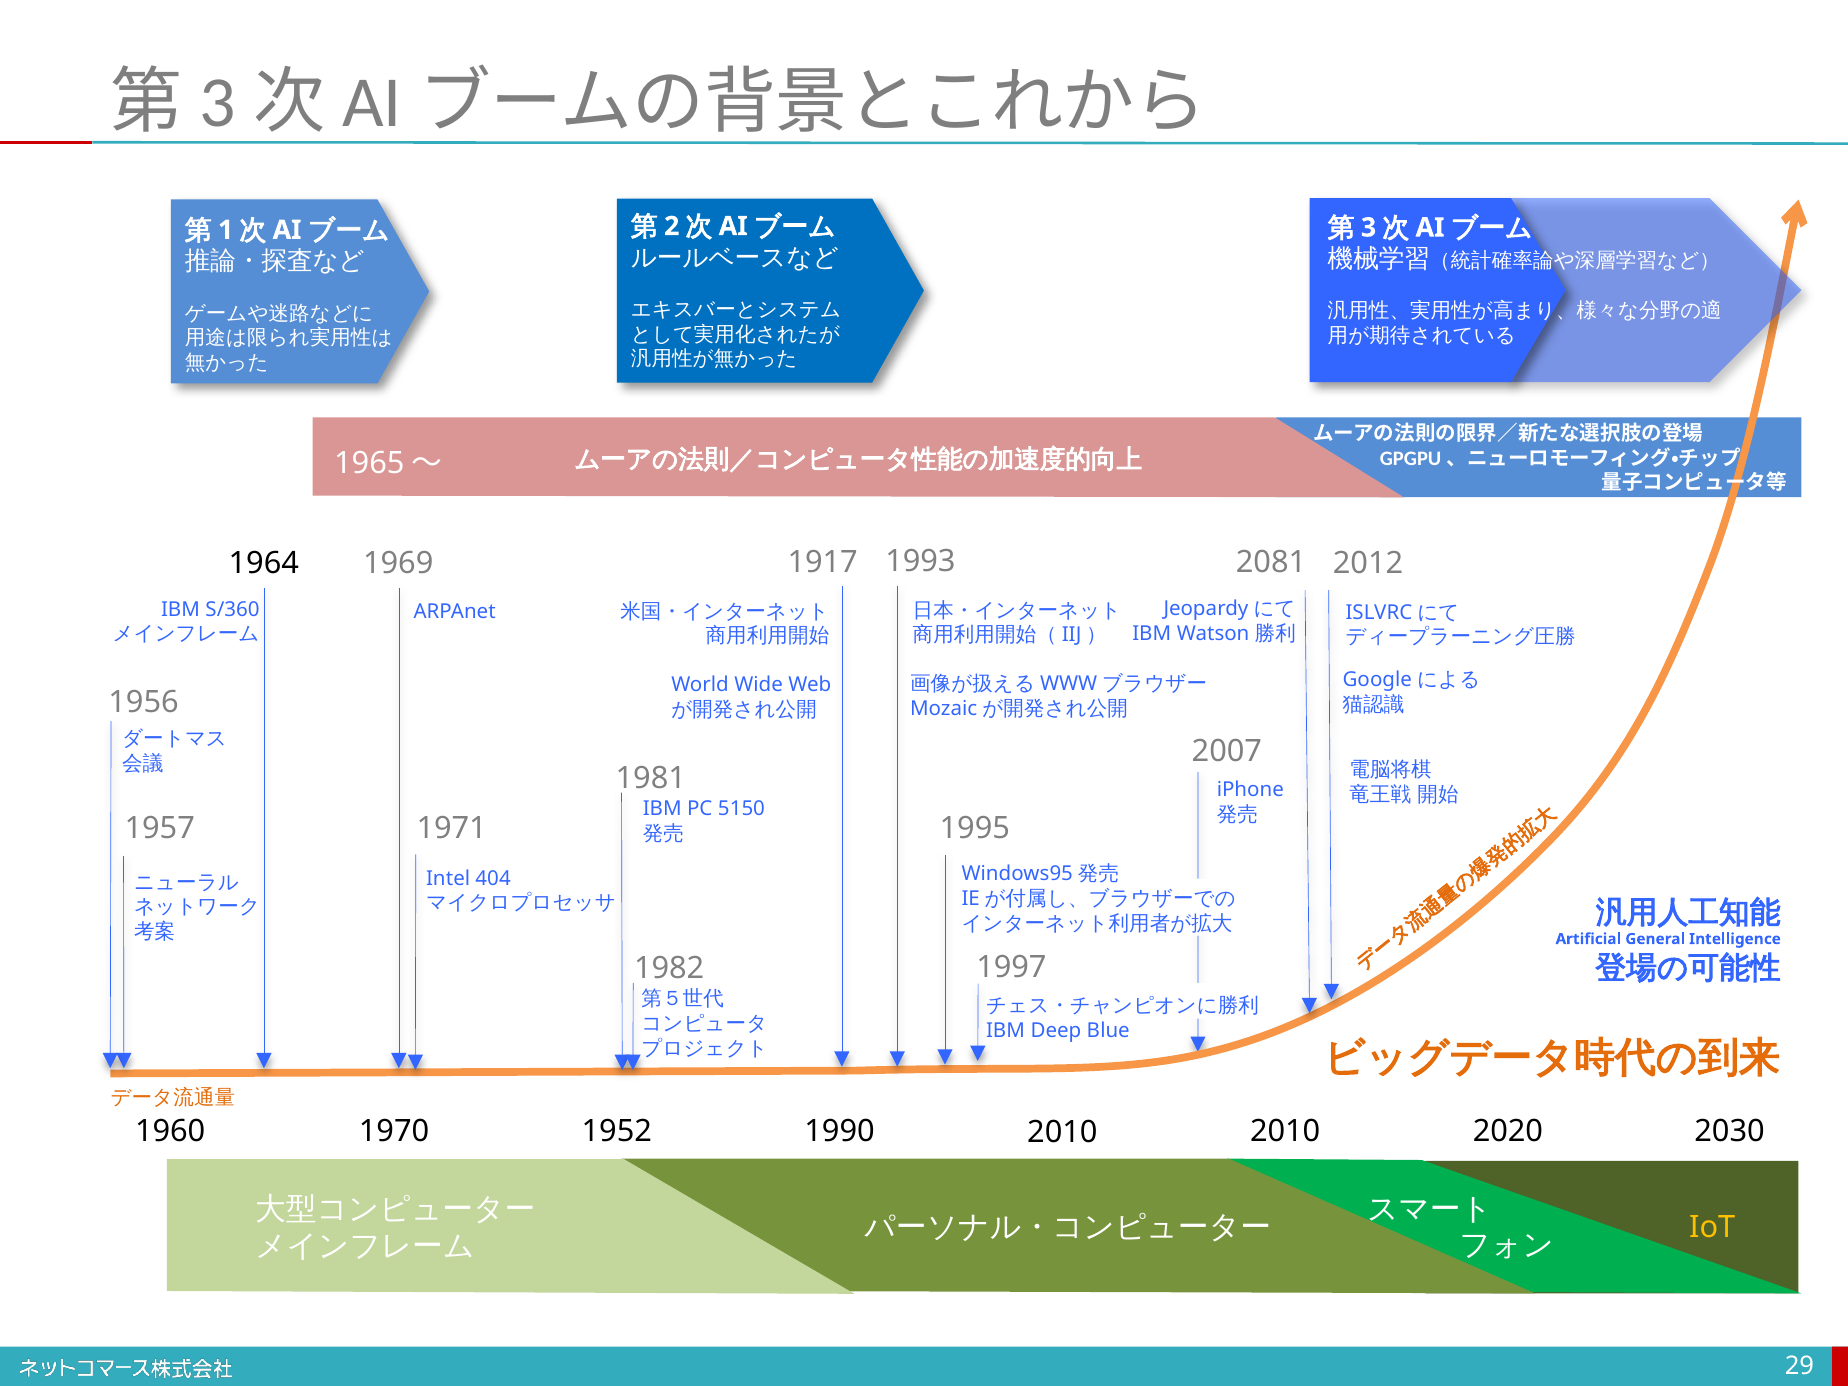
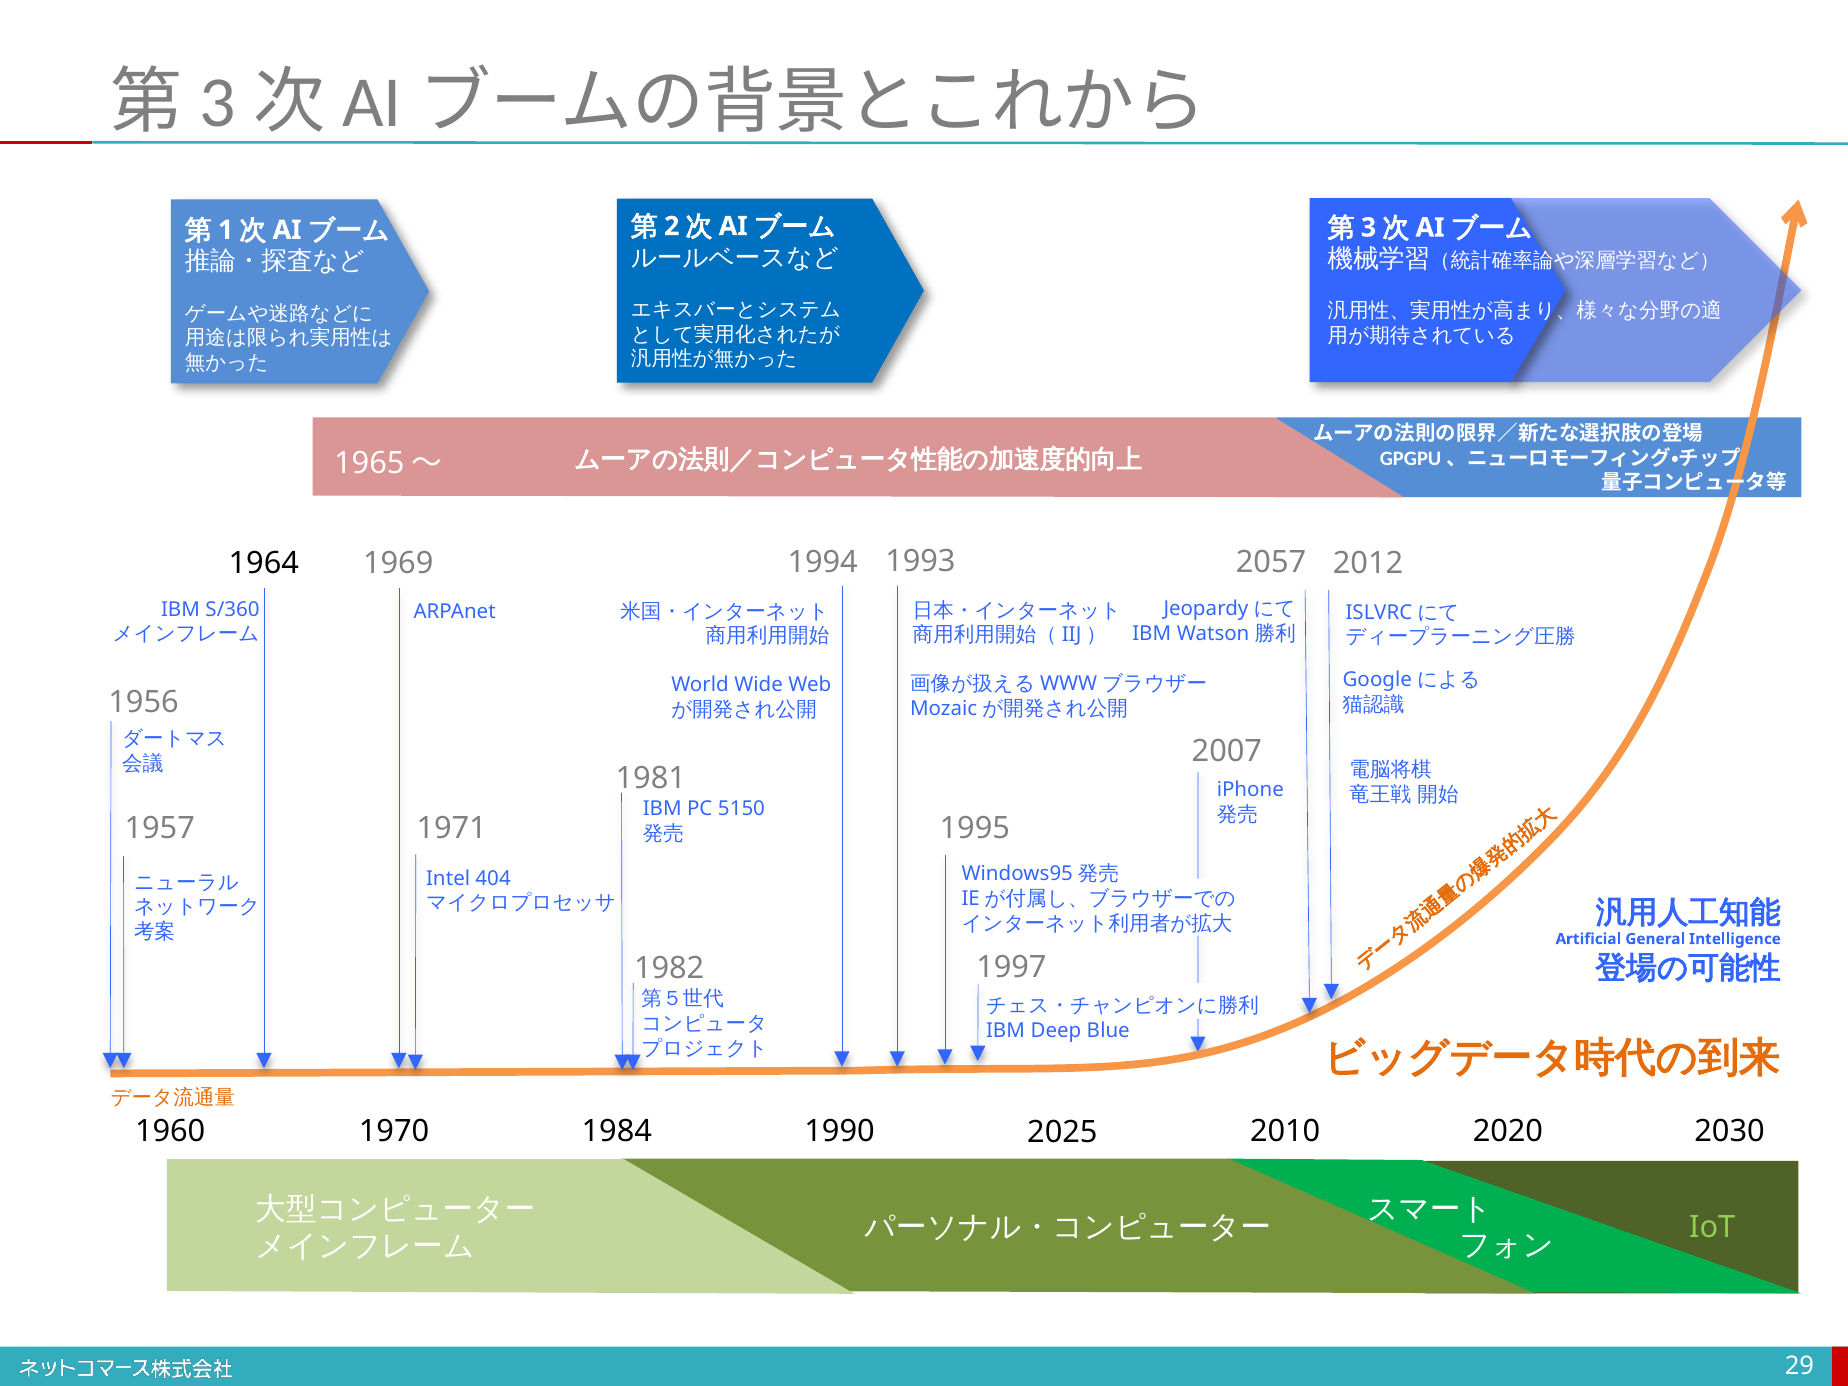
2081: 2081 -> 2057 (1271, 562)
1917: 1917 -> 1994 (823, 562)
1952: 1952 -> 1984 (617, 1132)
1990 2010: 2010 -> 2025 (1062, 1132)
IoT colour: yellow -> light green (1712, 1227)
